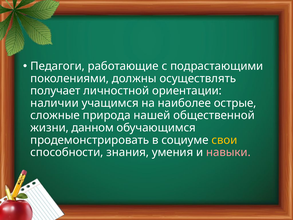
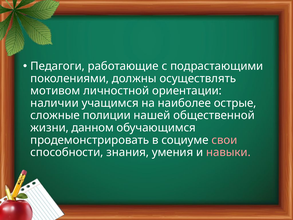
получает: получает -> мотивом (55, 91)
природа: природа -> полиции (107, 115)
свои colour: yellow -> pink (224, 140)
